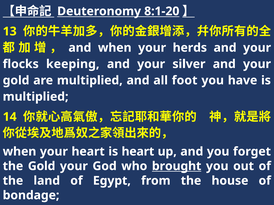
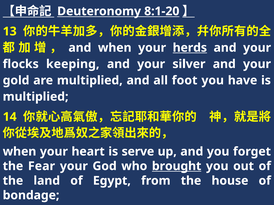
herds underline: none -> present (190, 48)
is heart: heart -> serve (138, 152)
the Gold: Gold -> Fear (41, 166)
